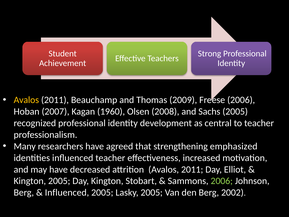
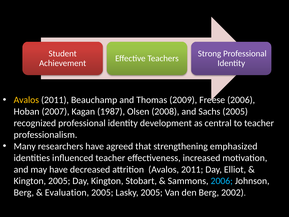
1960: 1960 -> 1987 (111, 111)
2006 colour: light green -> light blue (222, 181)
Influenced: Influenced -> Evaluation (67, 192)
